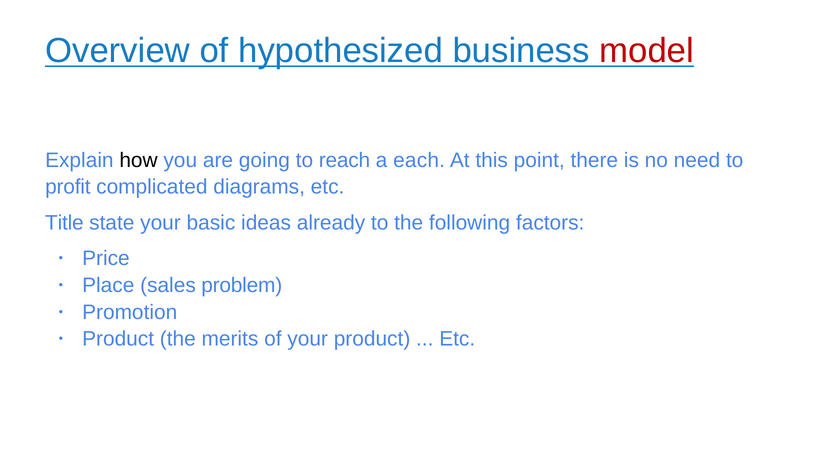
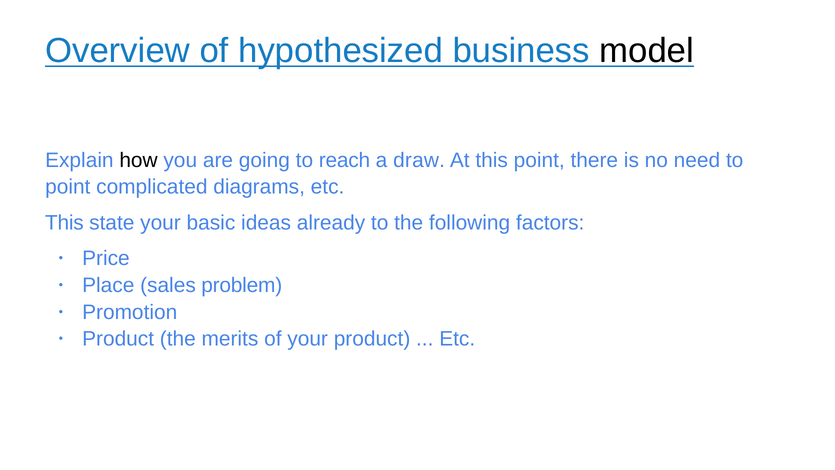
model colour: red -> black (647, 51)
each: each -> draw (419, 160)
profit: profit -> point (68, 187)
Title: Title -> This (64, 223)
